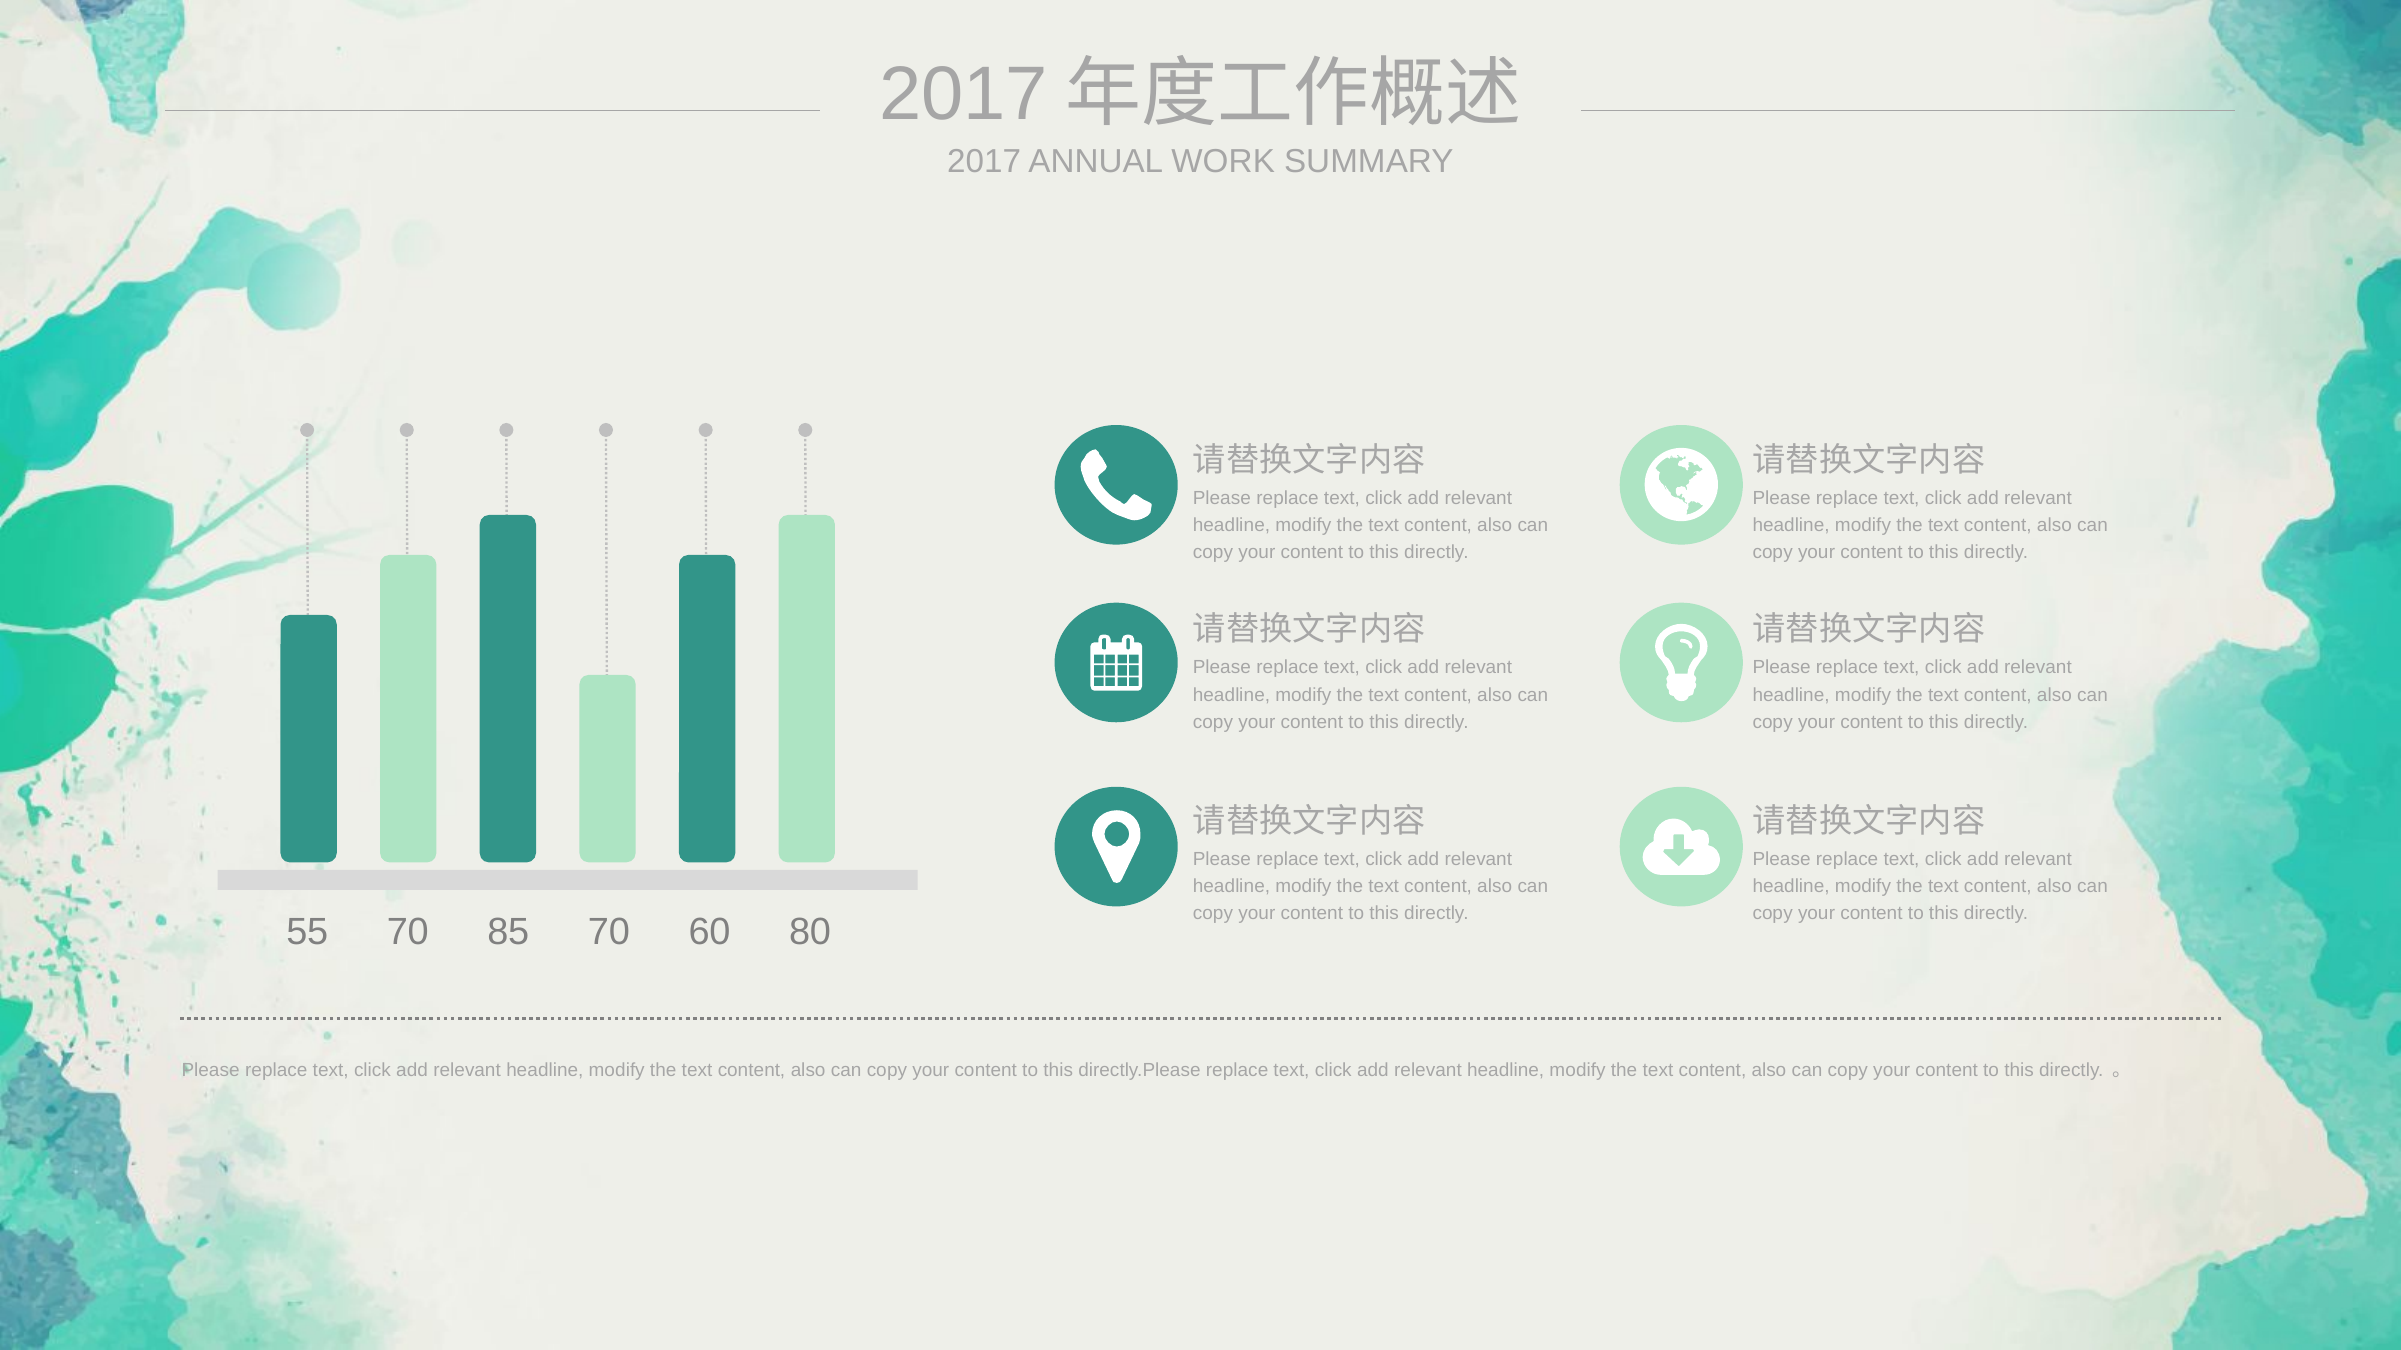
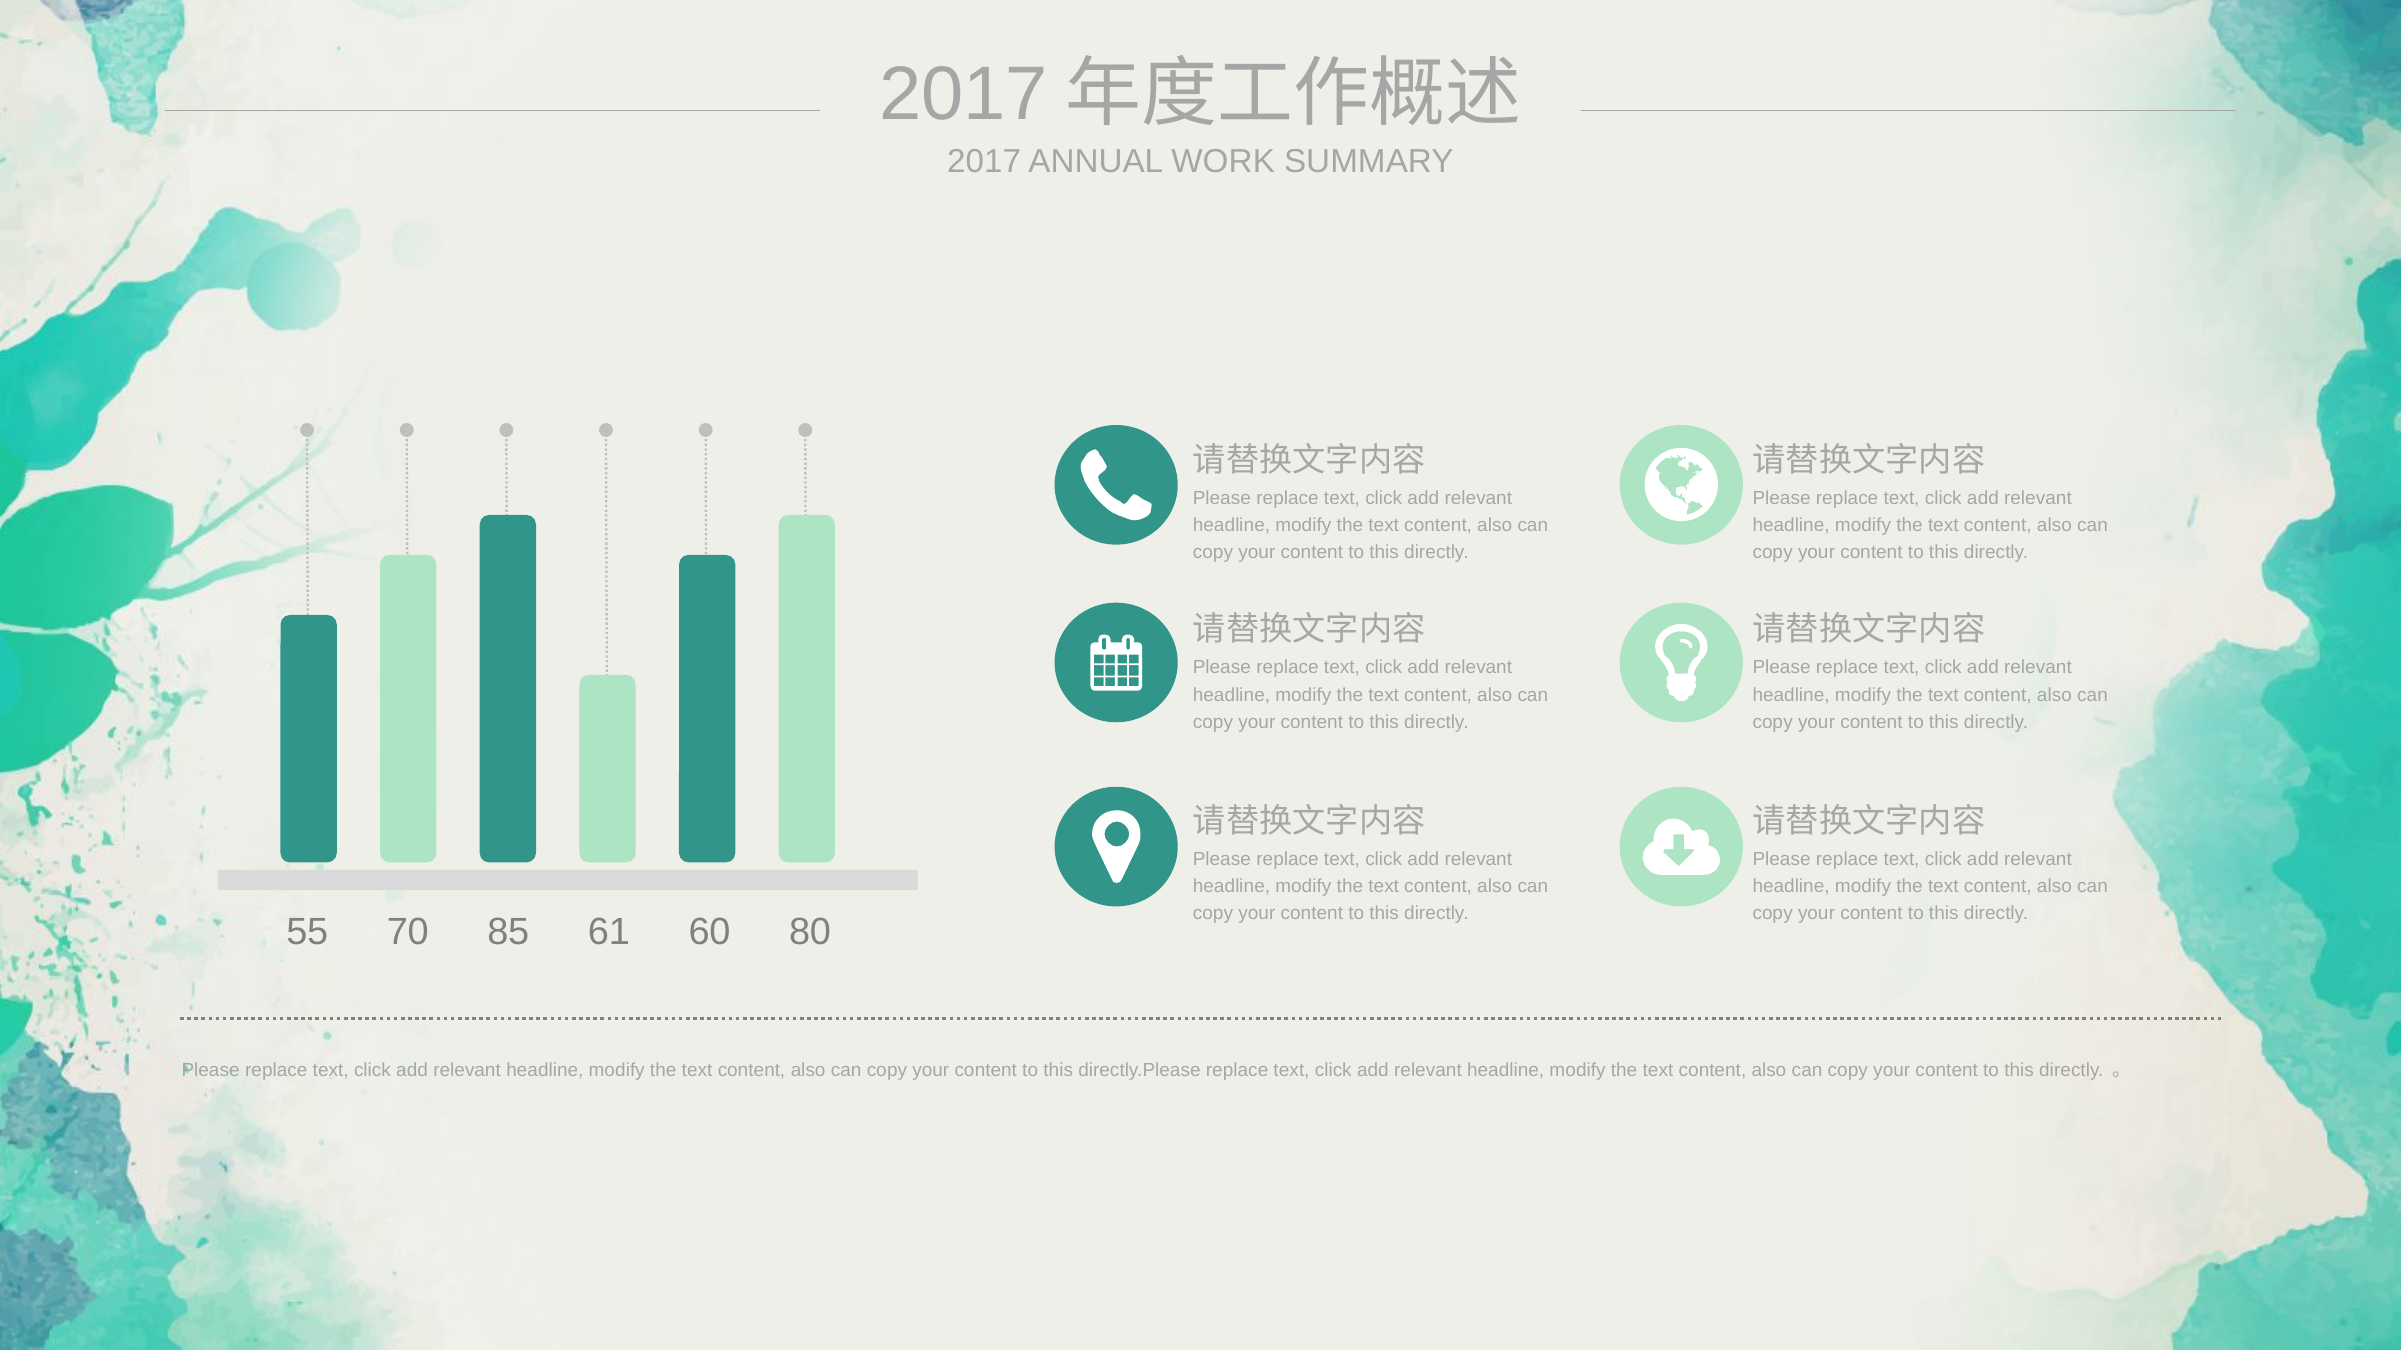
85 70: 70 -> 61 (609, 933)
